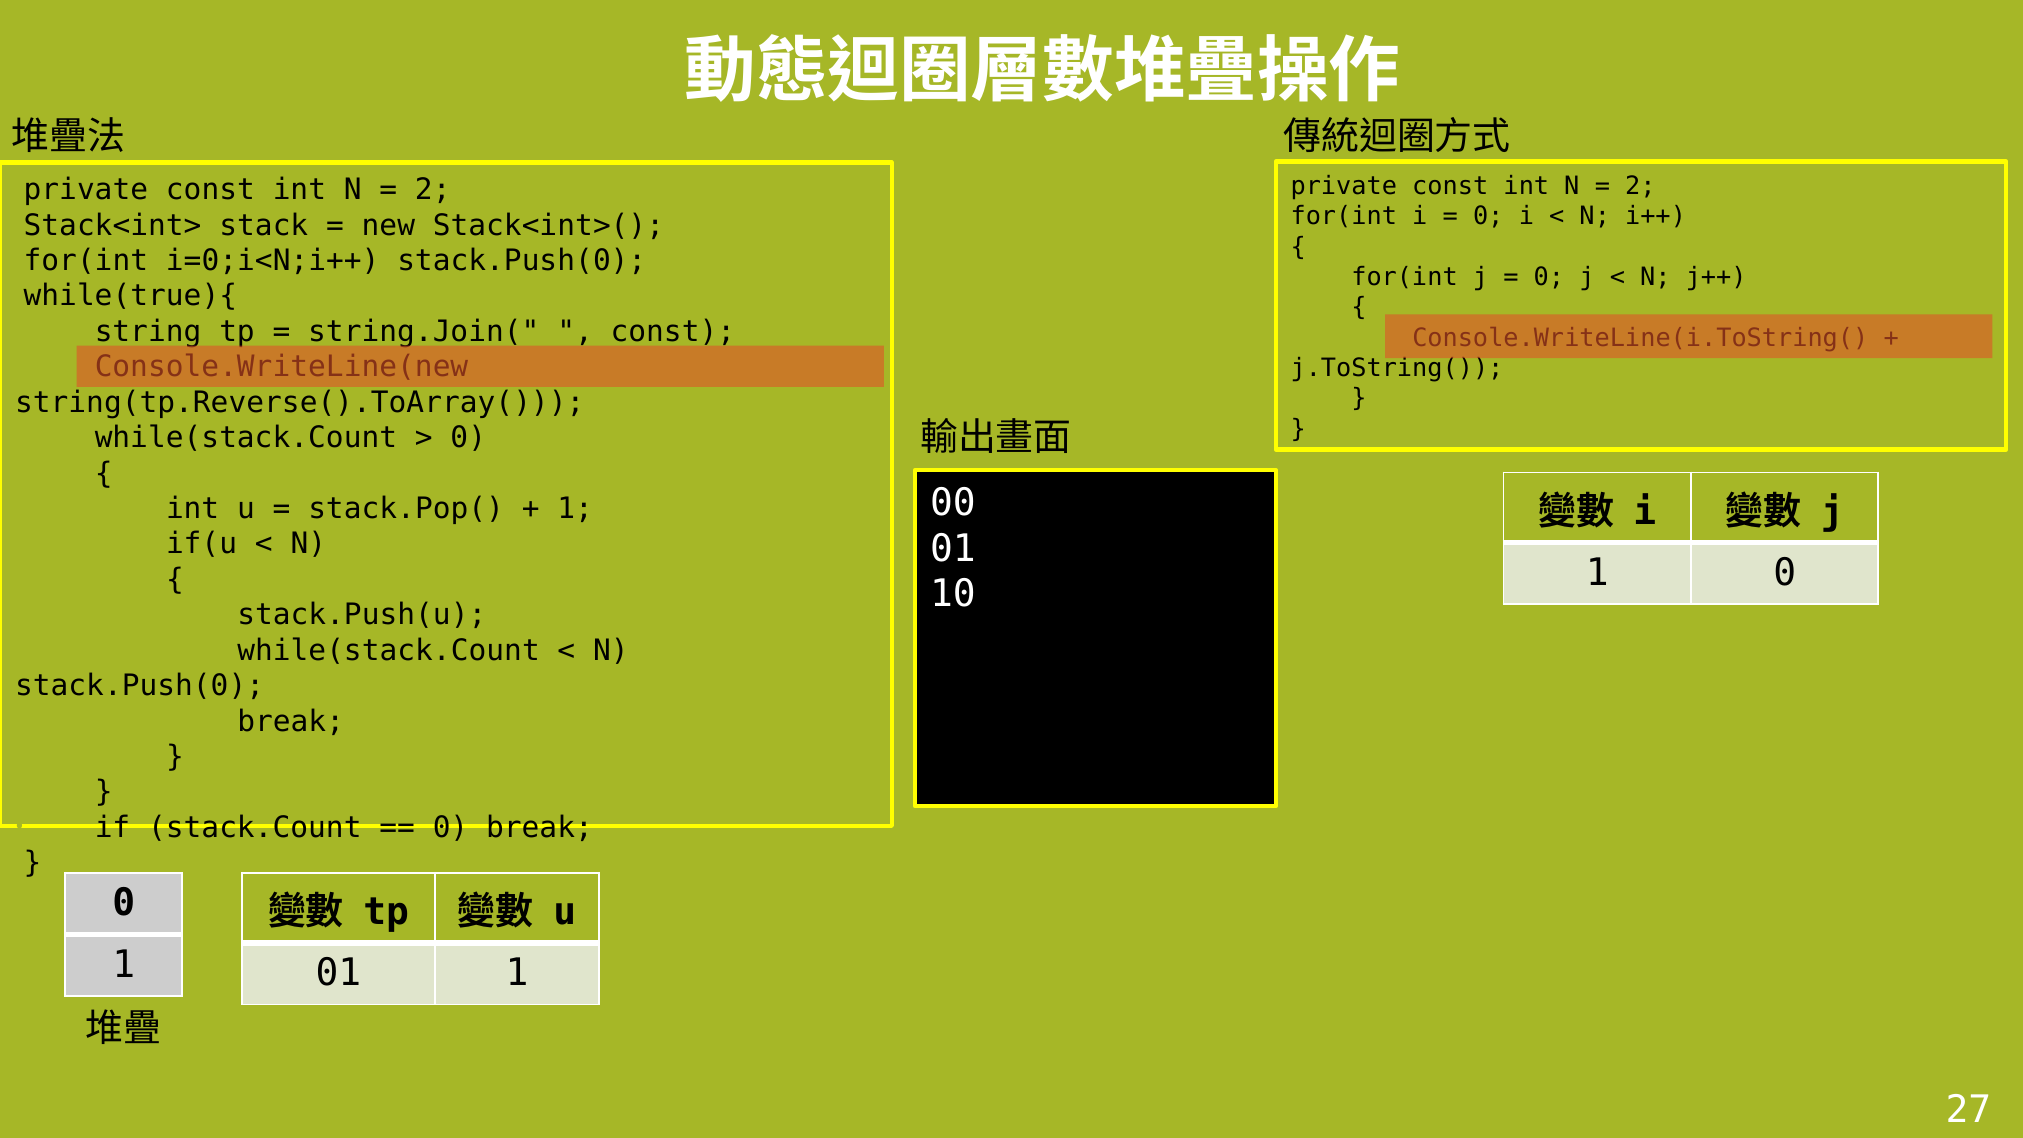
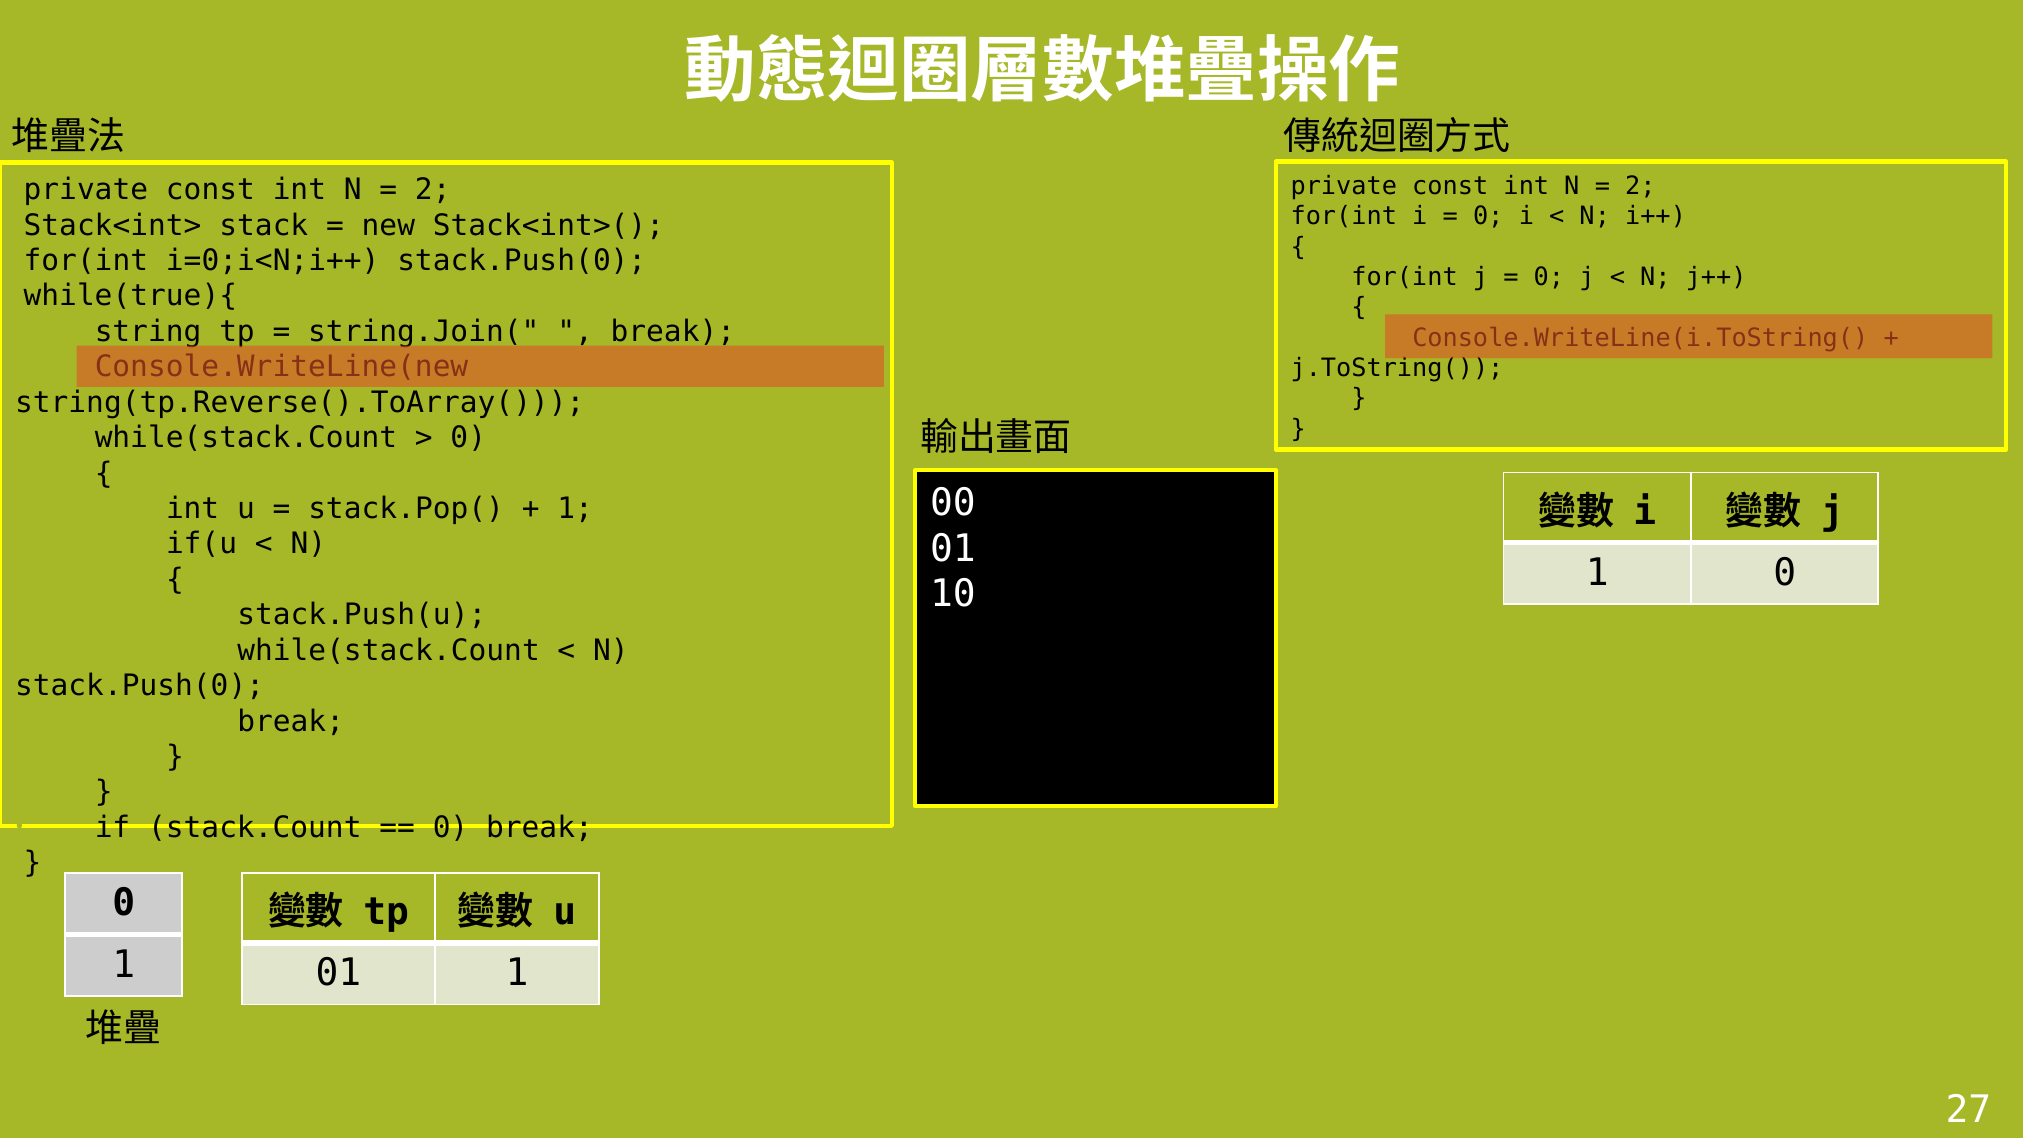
const: const -> break (673, 332)
